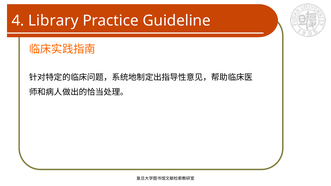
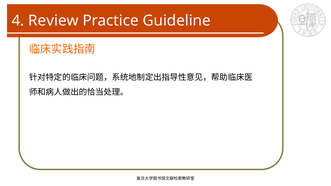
Library: Library -> Review (53, 21)
